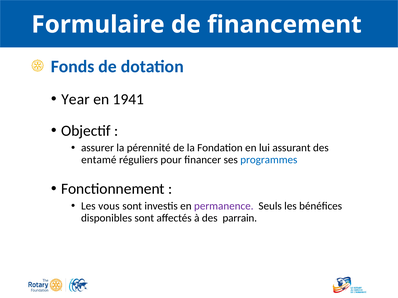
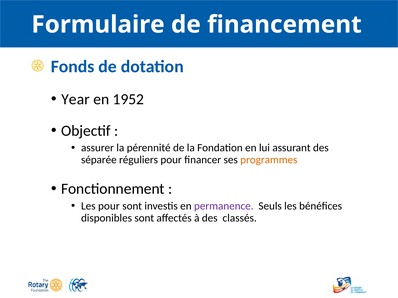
1941: 1941 -> 1952 (128, 99)
entamé: entamé -> séparée (99, 160)
programmes colour: blue -> orange (269, 160)
Les vous: vous -> pour (109, 206)
parrain: parrain -> classés (240, 218)
